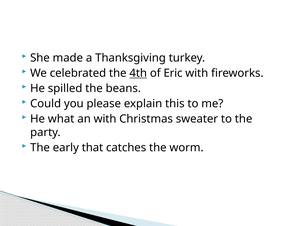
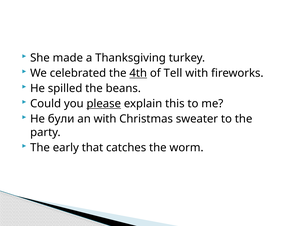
Eric: Eric -> Tell (173, 73)
please underline: none -> present (104, 104)
what: what -> були (61, 119)
